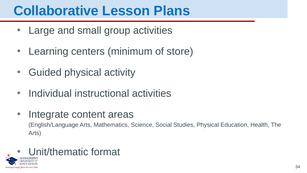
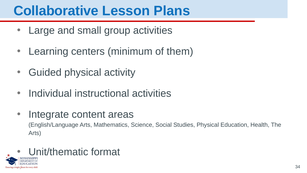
store: store -> them (180, 51)
